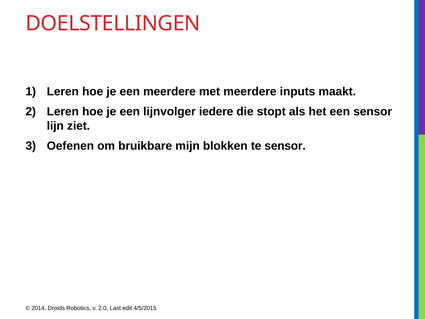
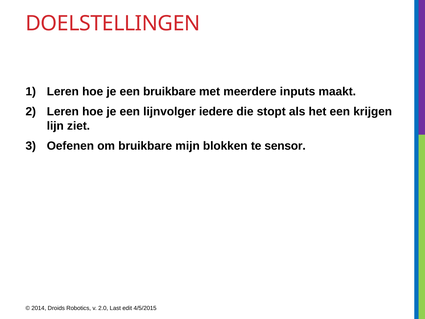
een meerdere: meerdere -> bruikbare (170, 91)
een sensor: sensor -> krijgen (373, 112)
